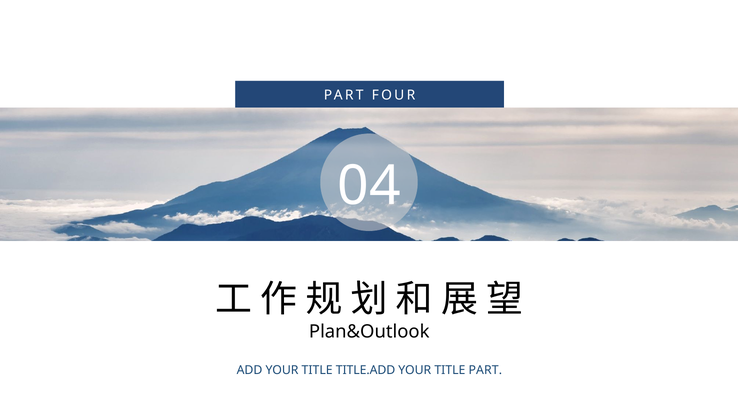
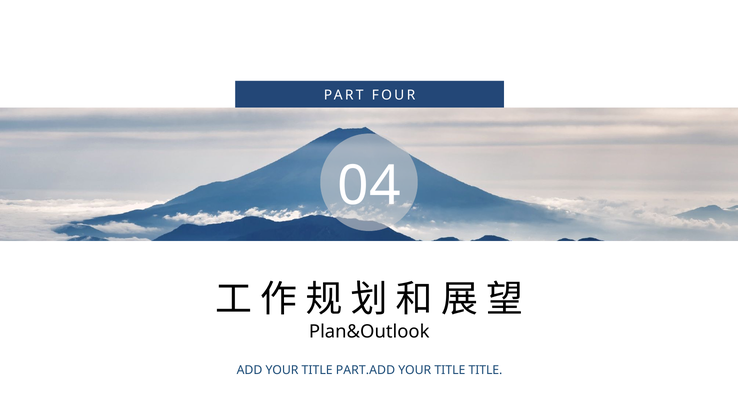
TITLE.ADD: TITLE.ADD -> PART.ADD (365, 371)
TITLE PART: PART -> TITLE (485, 371)
